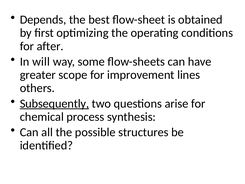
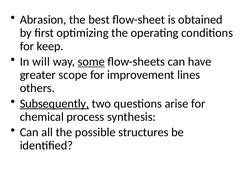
Depends: Depends -> Abrasion (43, 20)
after: after -> keep (50, 46)
some underline: none -> present (91, 62)
